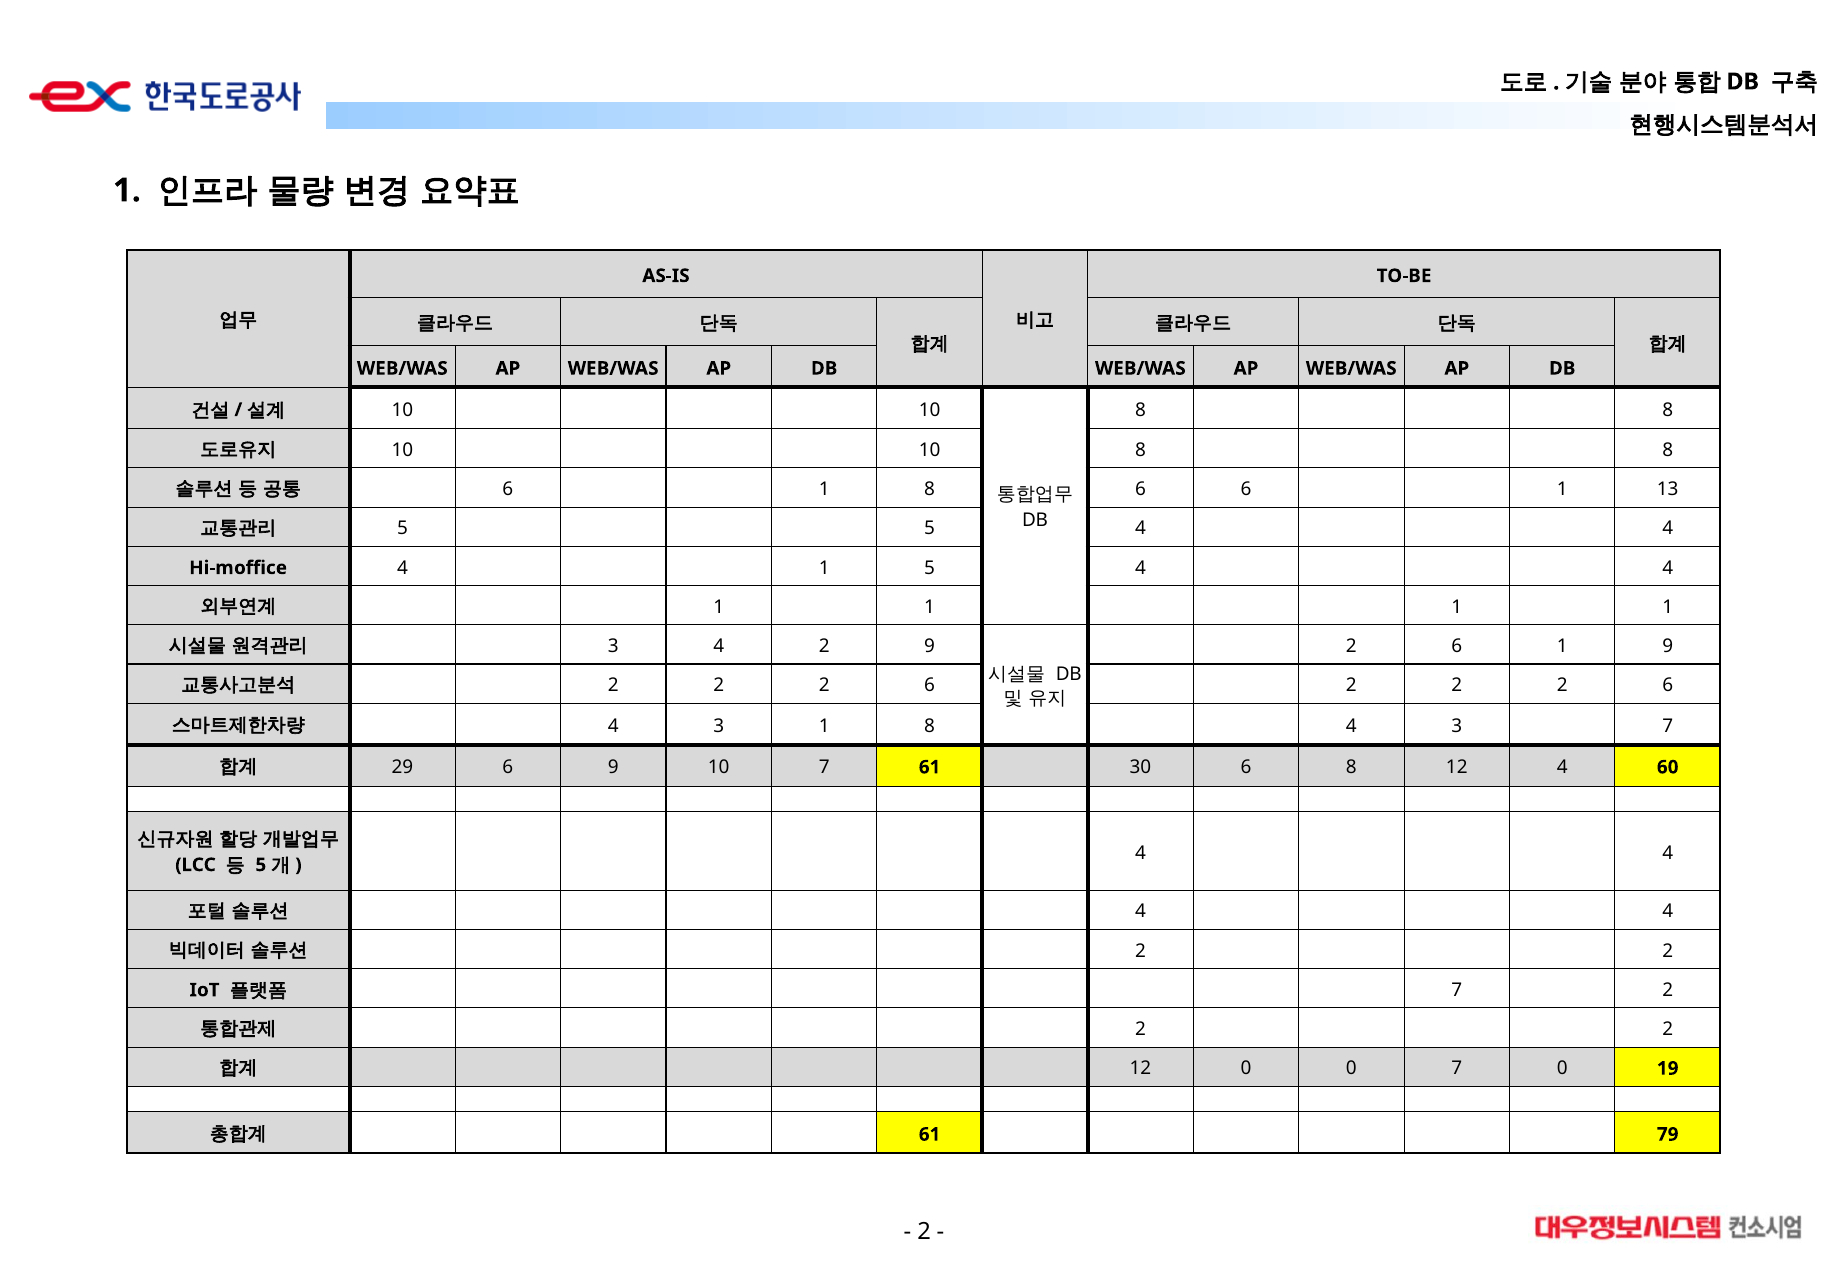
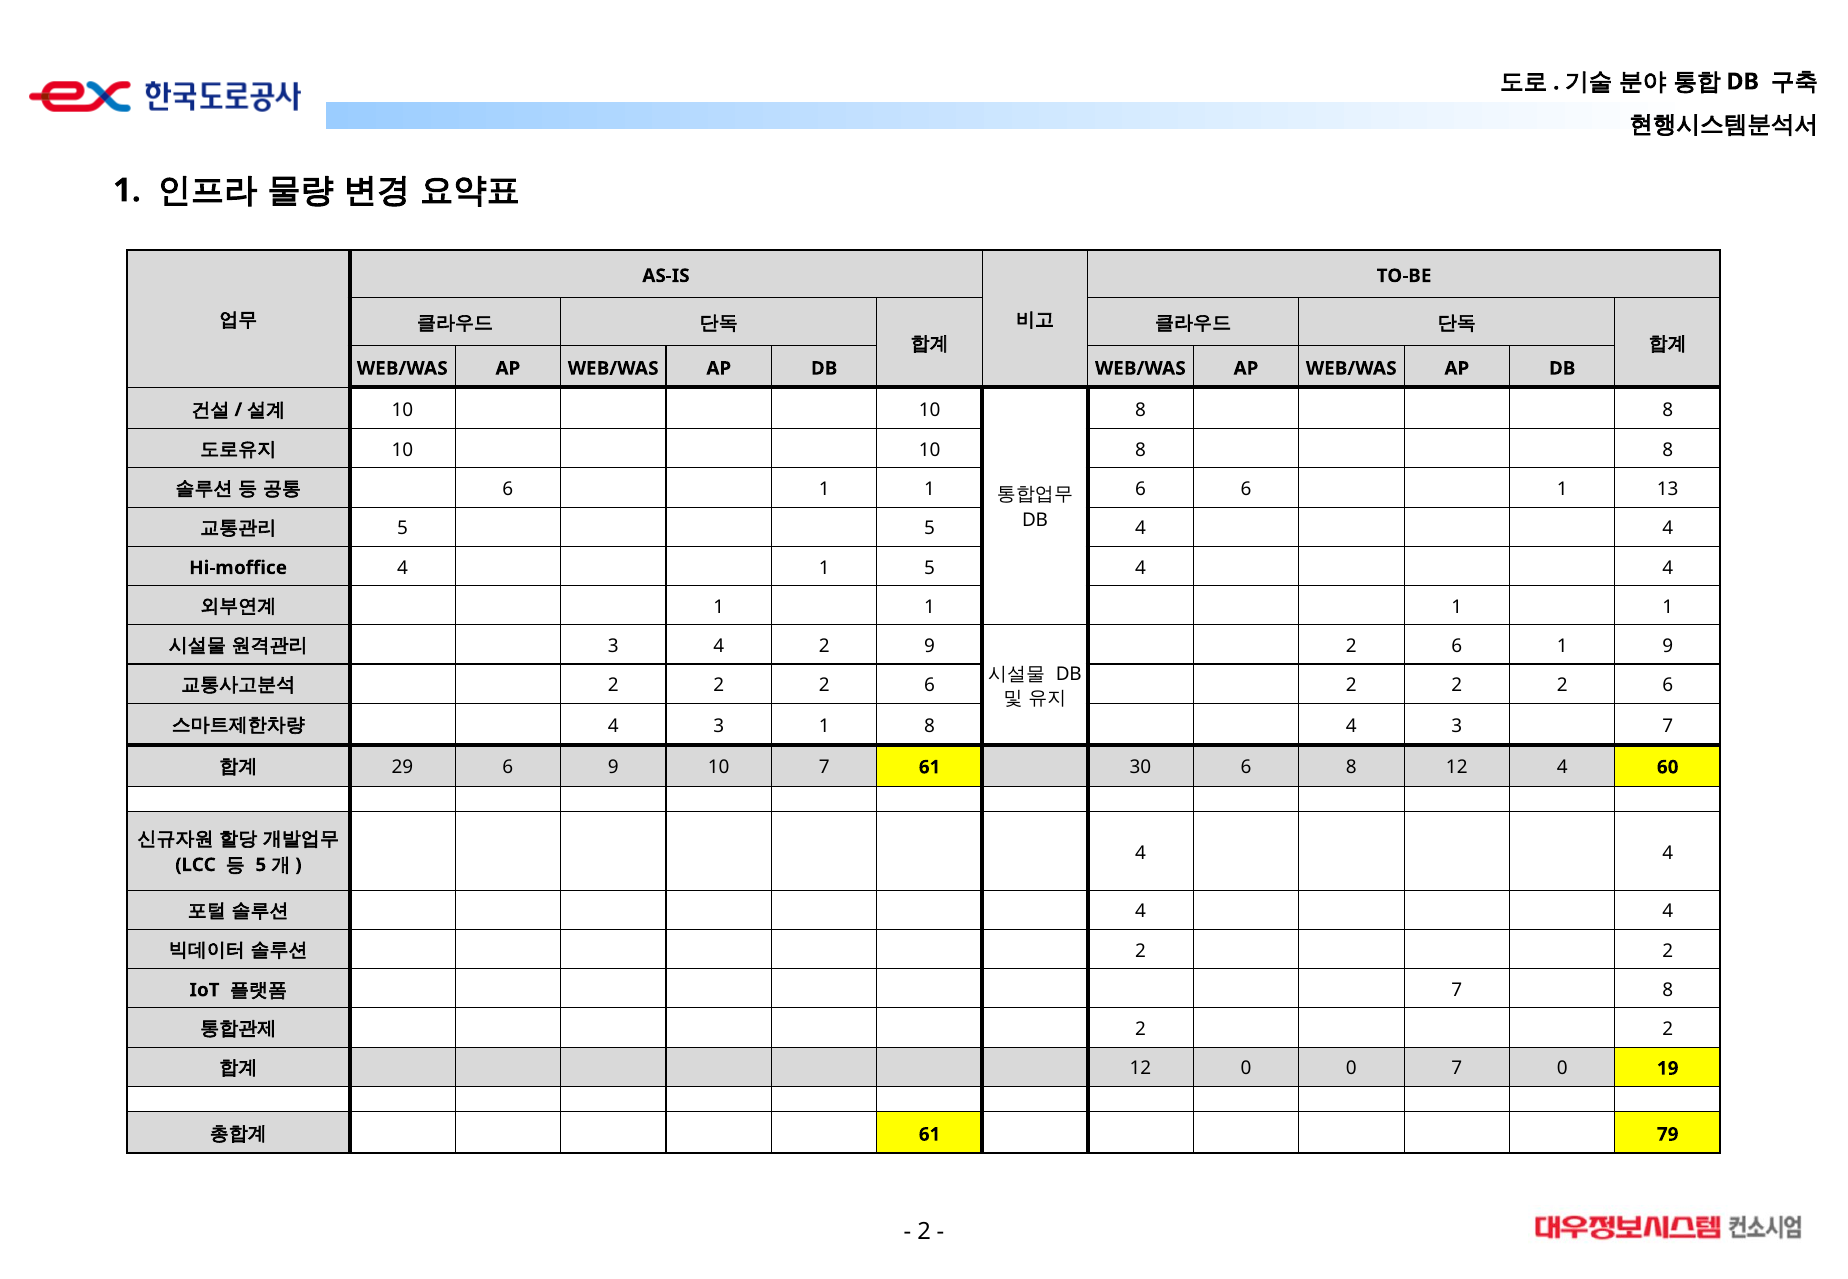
6 1 8: 8 -> 1 (930, 490)
7 2: 2 -> 8 (1668, 990)
